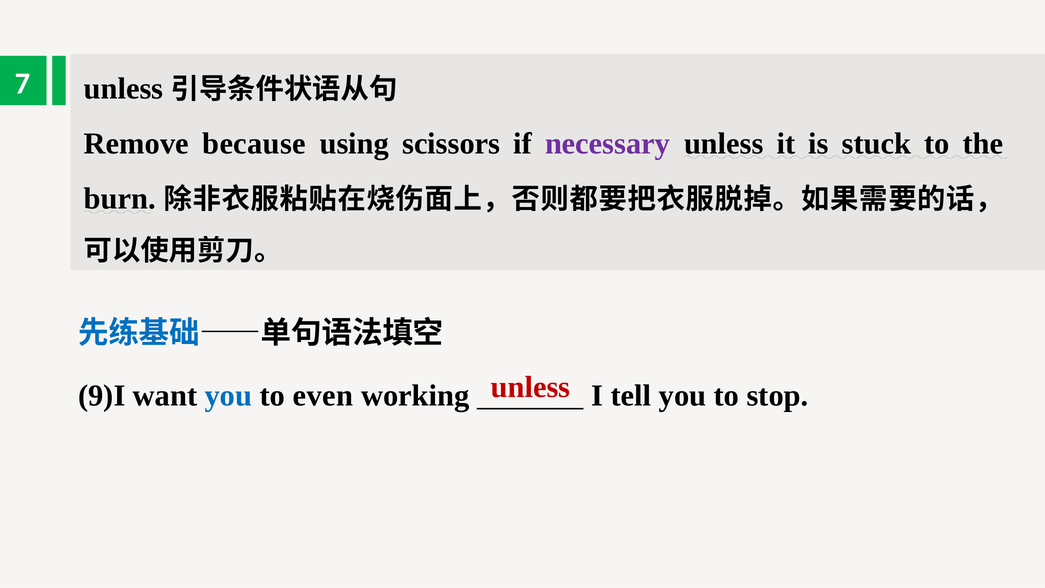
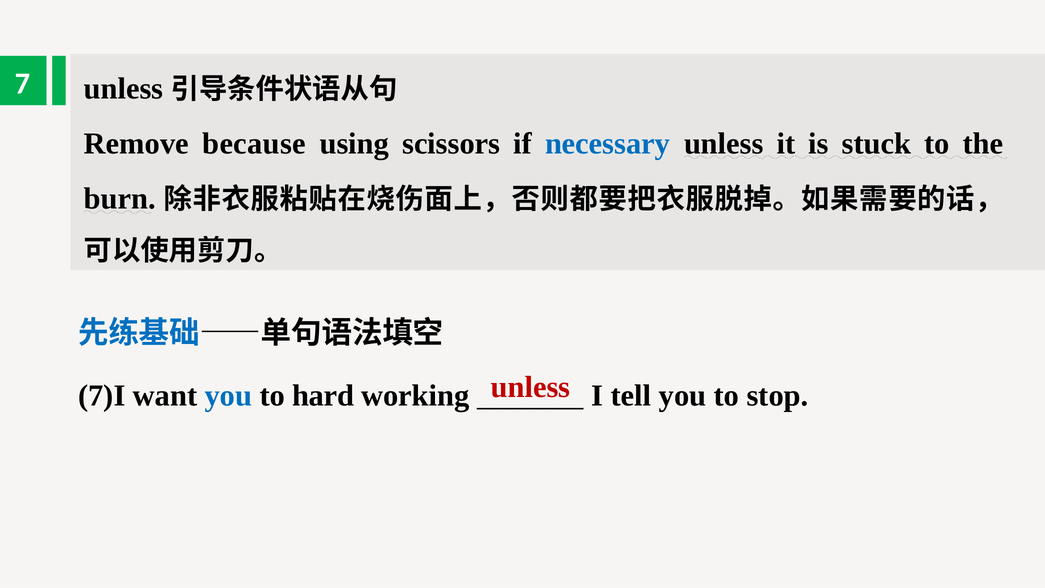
necessary colour: purple -> blue (608, 144)
9)I: 9)I -> 7)I (102, 396)
even: even -> hard (323, 396)
